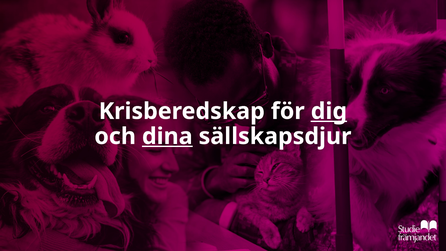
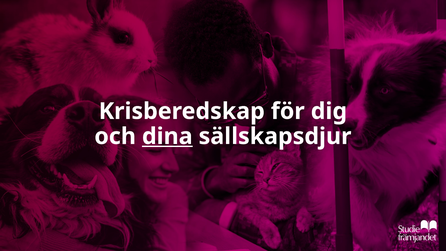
dig underline: present -> none (329, 111)
